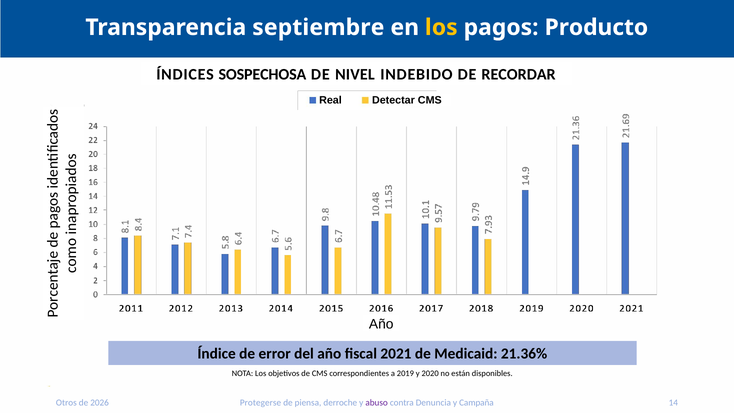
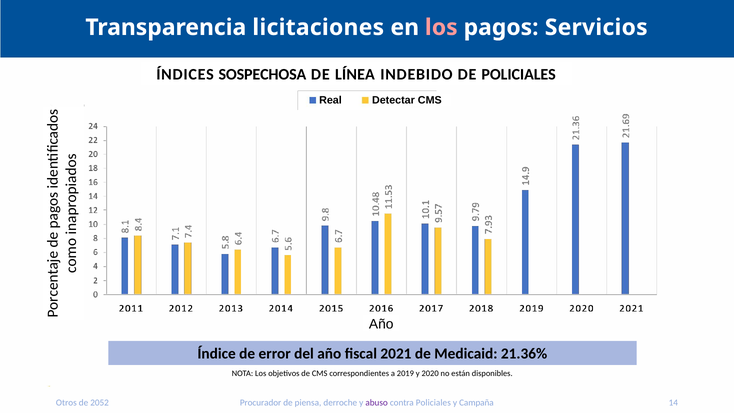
septiembre: septiembre -> licitaciones (318, 27)
los colour: yellow -> pink (441, 27)
Producto: Producto -> Servicios (596, 27)
NIVEL: NIVEL -> LÍNEA (355, 75)
DE RECORDAR: RECORDAR -> POLICIALES (519, 75)
2026: 2026 -> 2052 (100, 402)
Protegerse: Protegerse -> Procurador (261, 402)
contra Denuncia: Denuncia -> Policiales (433, 402)
